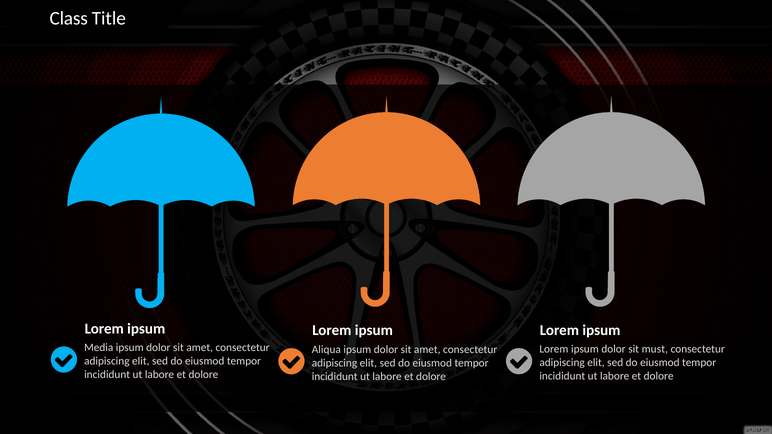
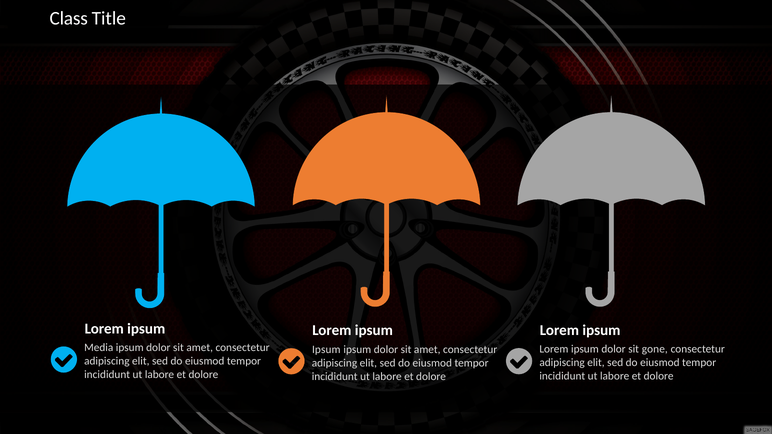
must: must -> gone (655, 349)
Aliqua: Aliqua -> Ipsum (326, 350)
